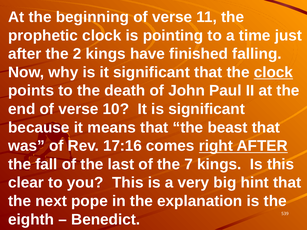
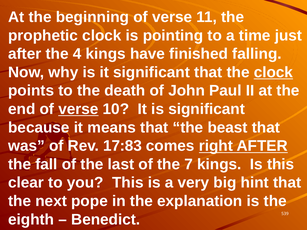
2: 2 -> 4 (77, 54)
verse underline: none -> present (78, 109)
17:16: 17:16 -> 17:83 (123, 146)
